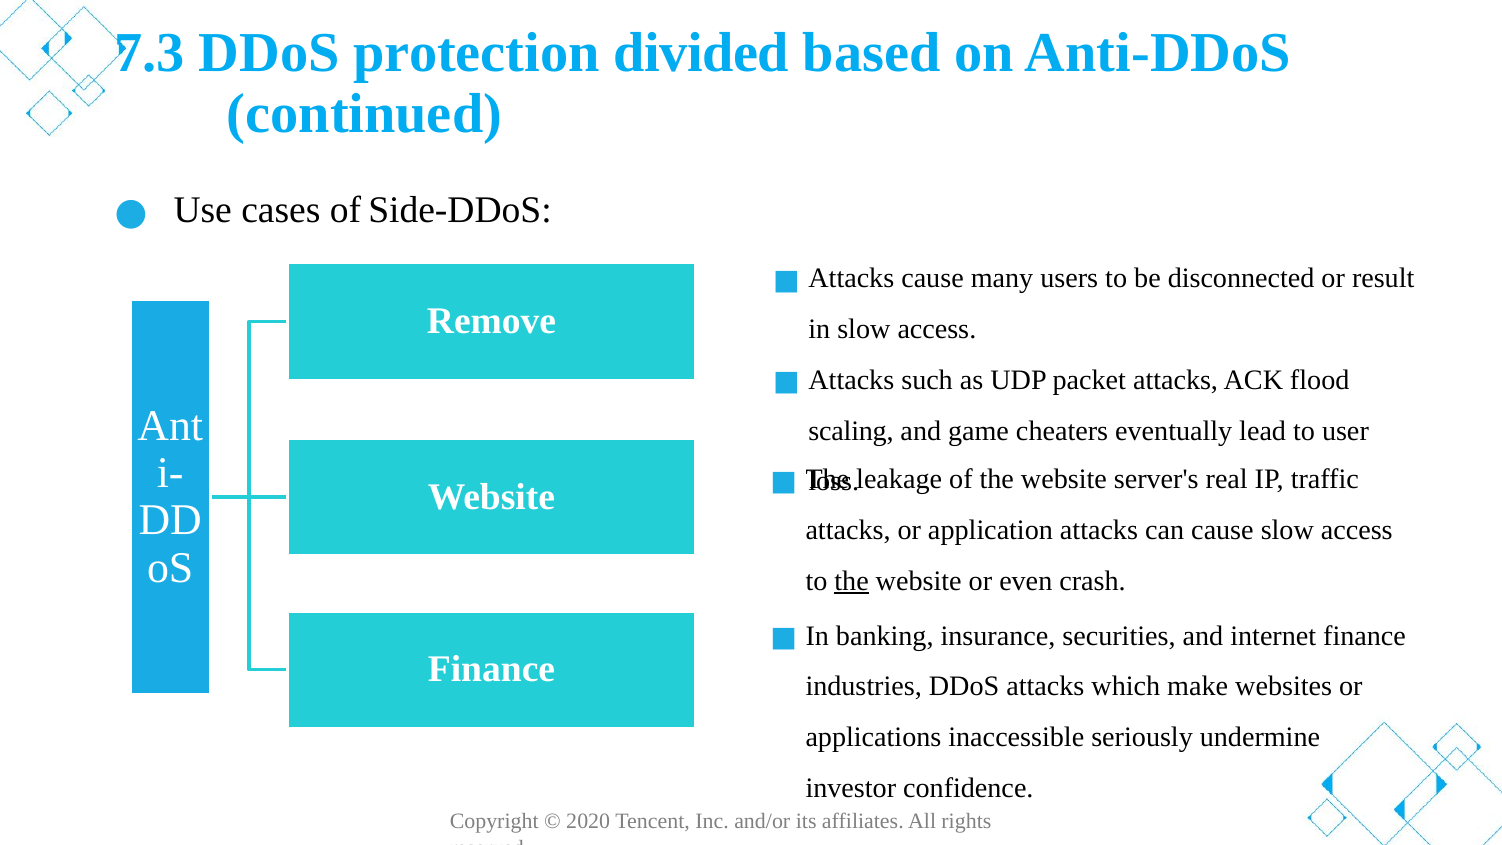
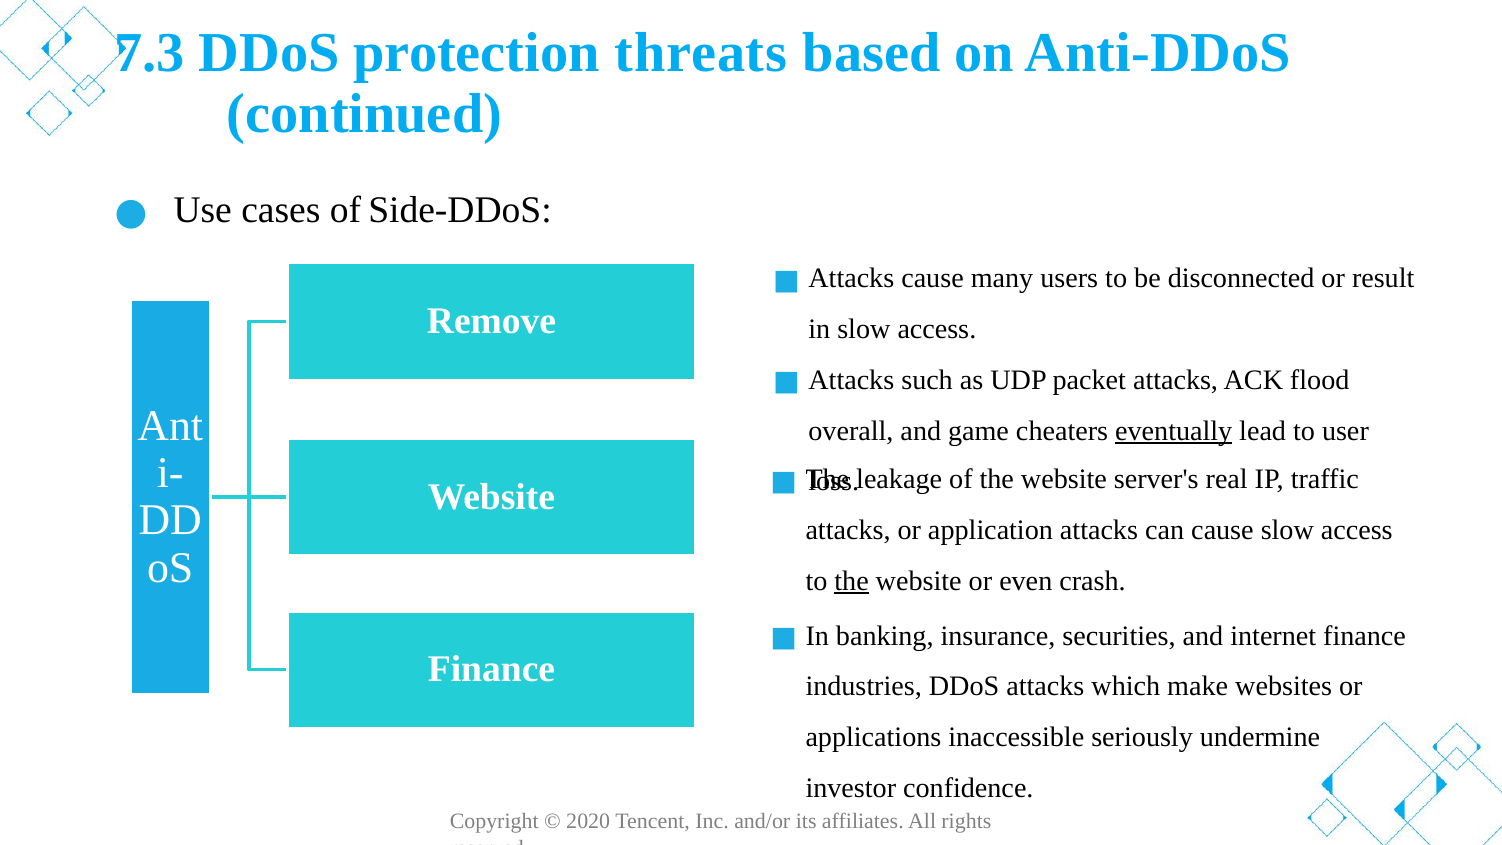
divided: divided -> threats (701, 53)
scaling: scaling -> overall (851, 431)
eventually underline: none -> present (1174, 431)
